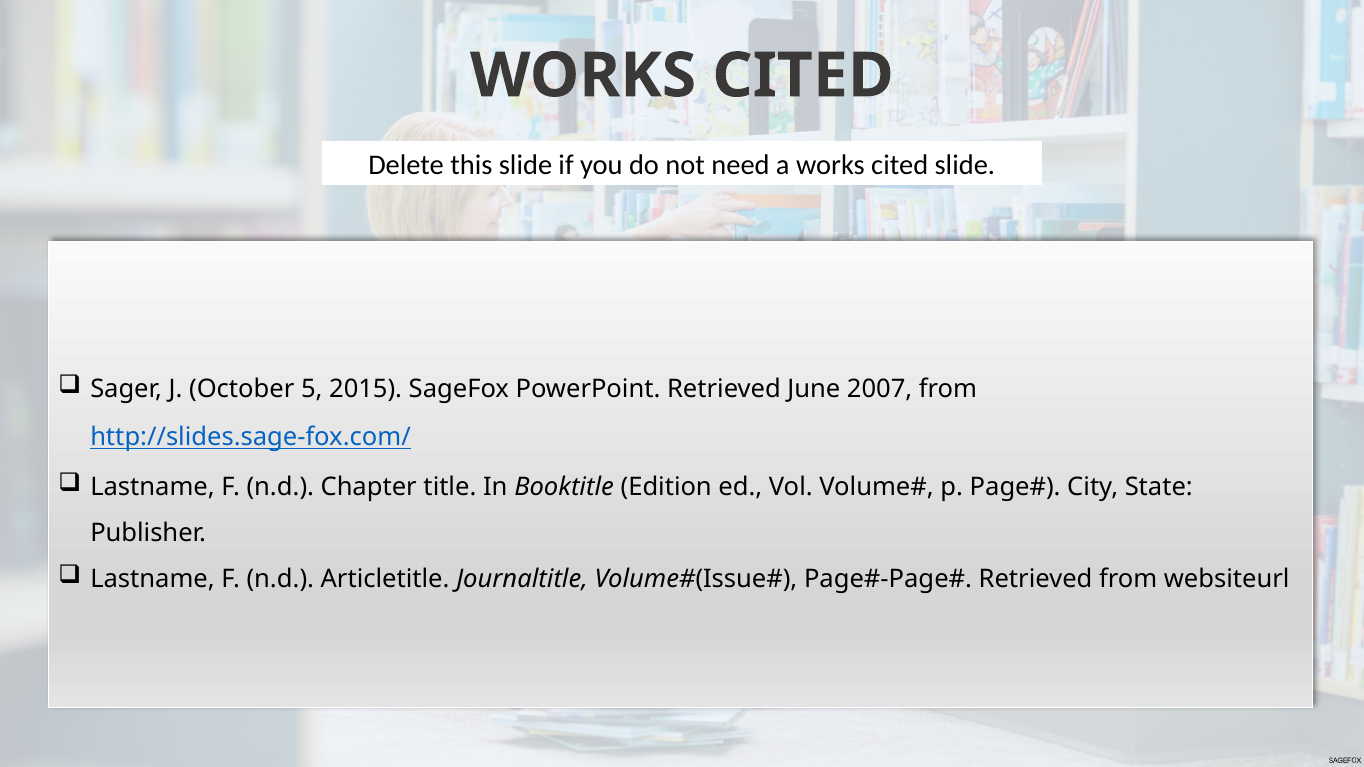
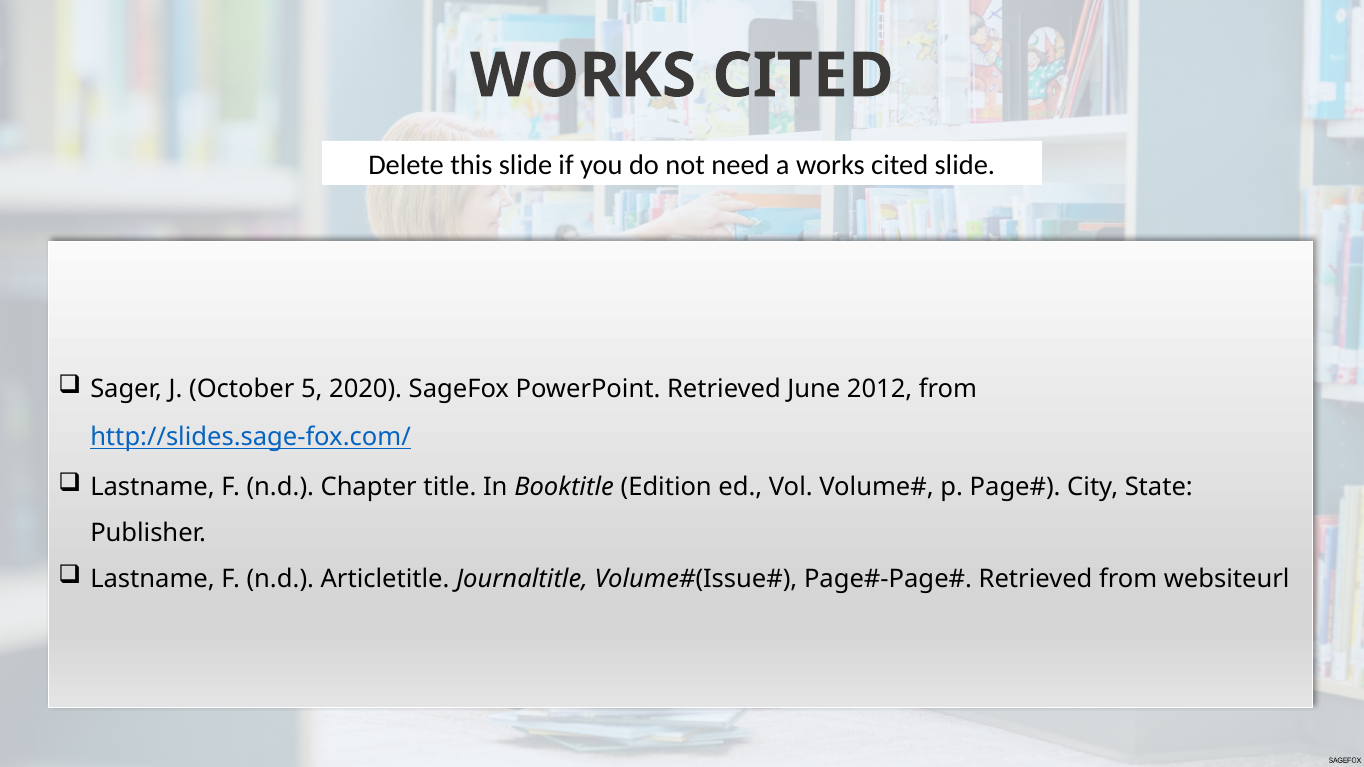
2015: 2015 -> 2020 (366, 389)
2007: 2007 -> 2012 (880, 389)
